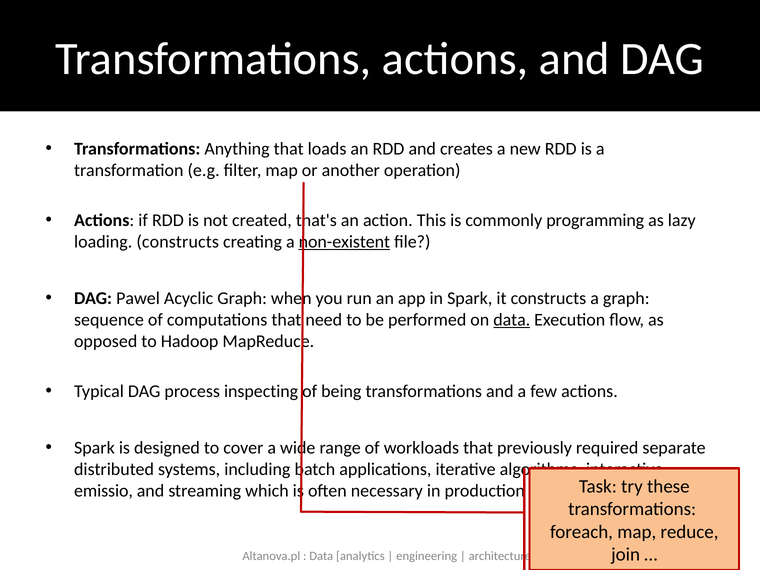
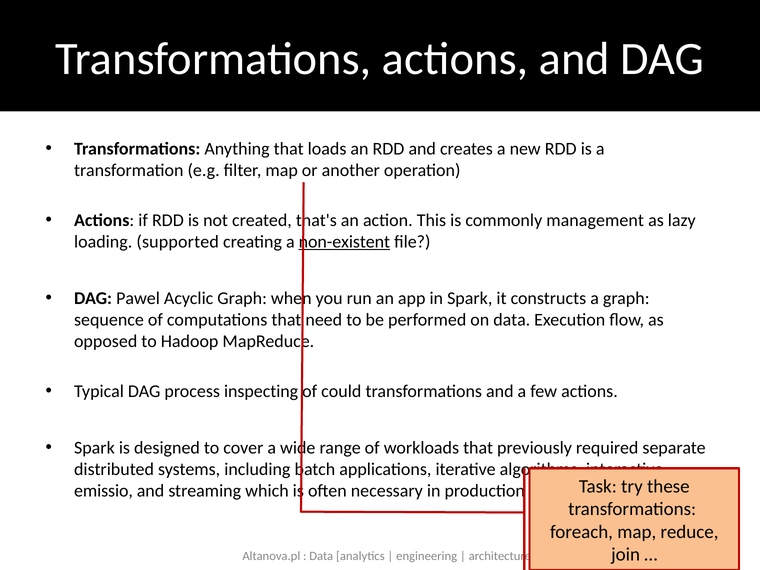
programming: programming -> management (595, 220)
loading constructs: constructs -> supported (178, 242)
data underline: present -> none (512, 320)
being: being -> could (341, 391)
